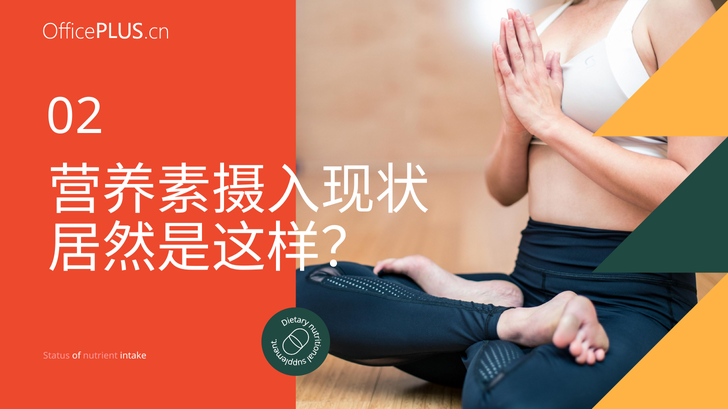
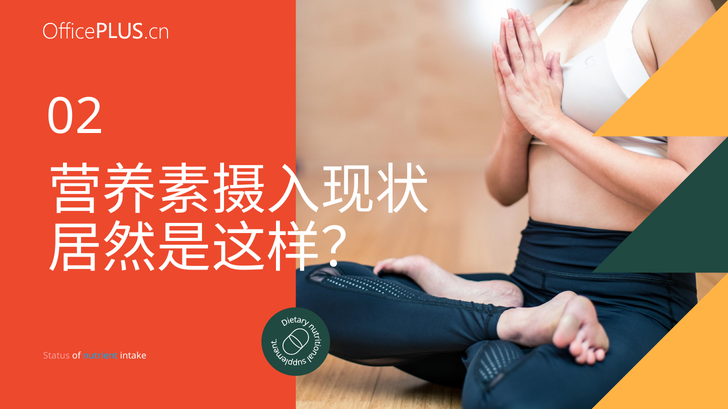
nutrient colour: pink -> light blue (100, 356)
